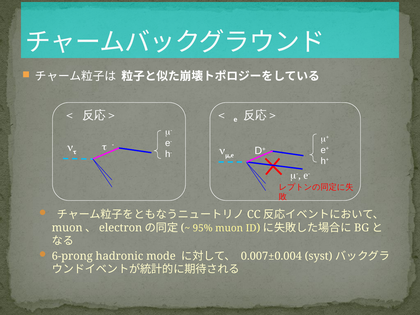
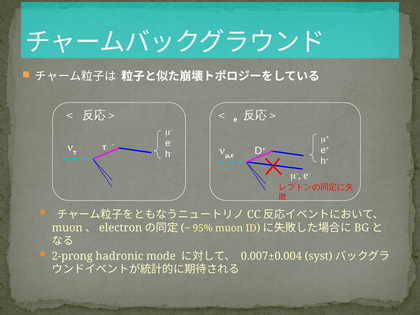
6-prong: 6-prong -> 2-prong (72, 256)
